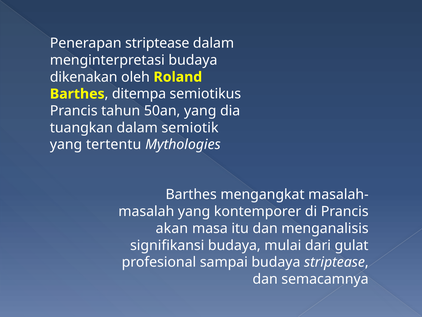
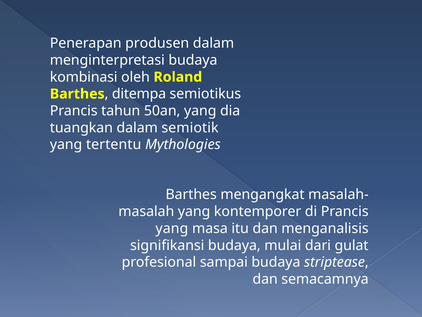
Penerapan striptease: striptease -> produsen (157, 43)
dikenakan: dikenakan -> kombinasi (84, 77)
akan: akan -> yang (172, 228)
